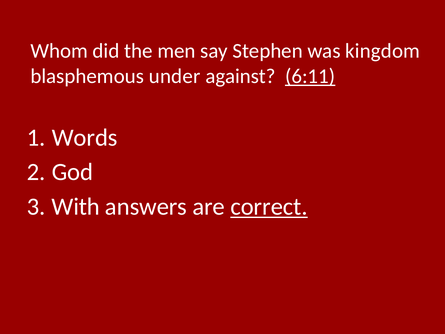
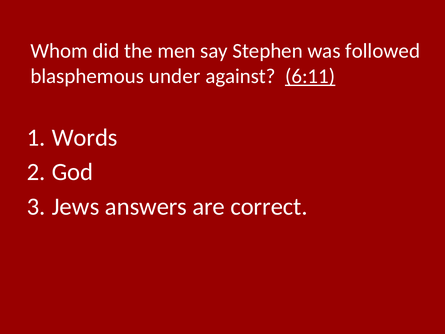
kingdom: kingdom -> followed (383, 51)
With: With -> Jews (76, 207)
correct underline: present -> none (269, 207)
